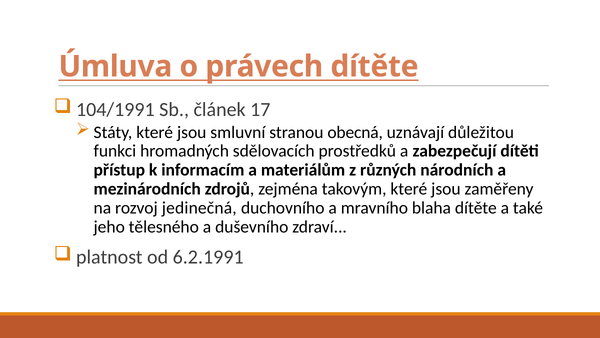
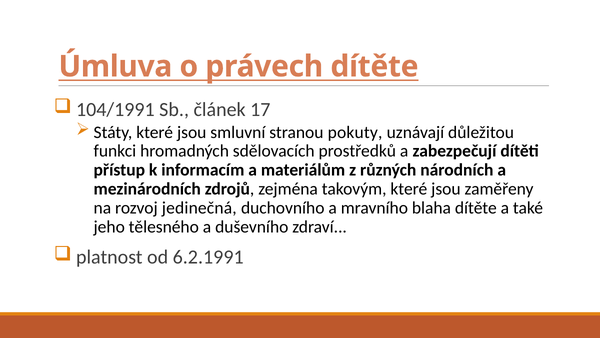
obecná: obecná -> pokuty (355, 132)
